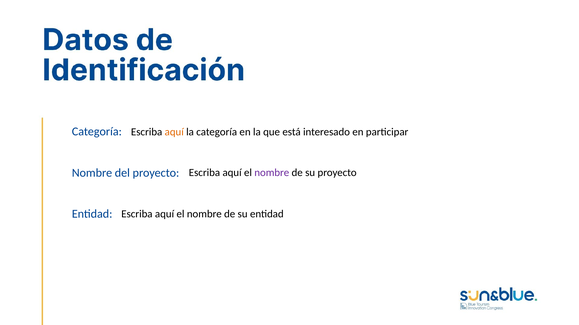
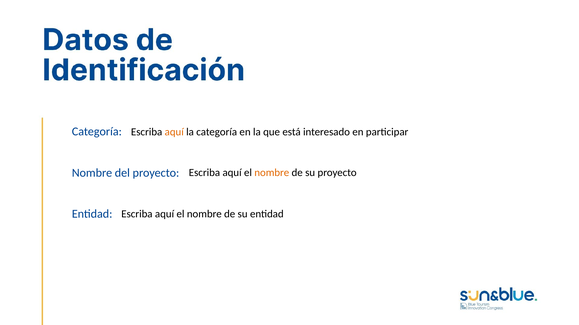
nombre colour: purple -> orange (272, 173)
